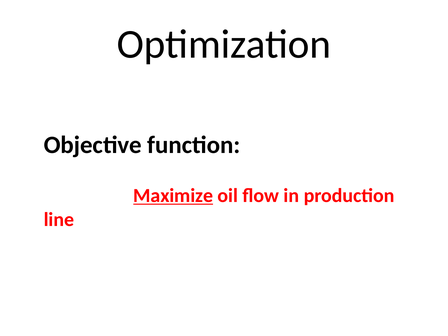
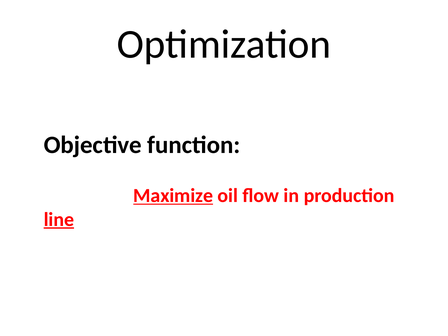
line underline: none -> present (59, 219)
